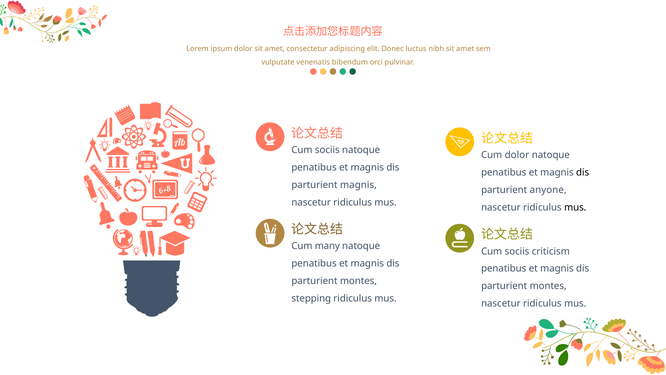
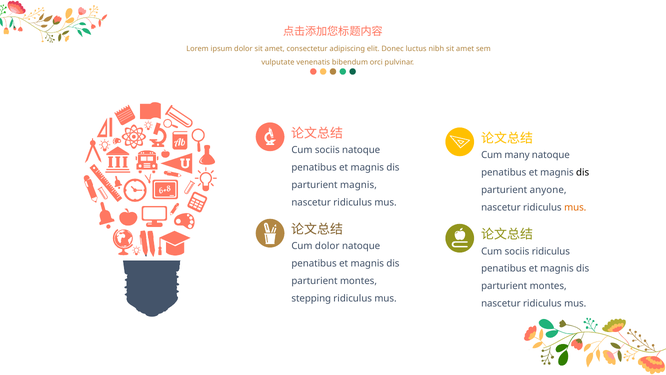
Cum dolor: dolor -> many (517, 155)
mus colour: black -> orange (575, 207)
Cum many: many -> dolor (327, 246)
sociis criticism: criticism -> ridiculus (551, 251)
